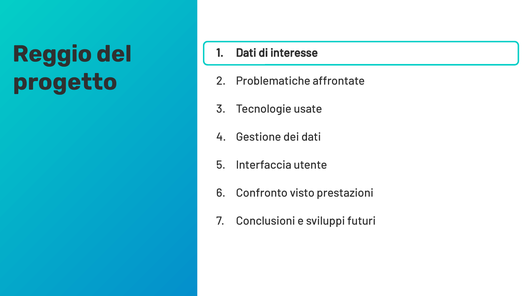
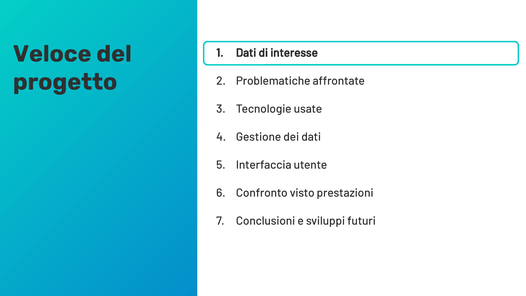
Reggio: Reggio -> Veloce (52, 54)
